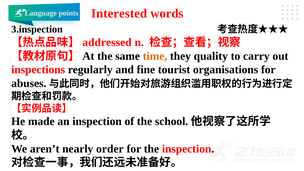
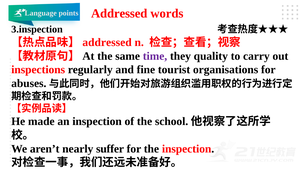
points Interested: Interested -> Addressed (119, 13)
time colour: orange -> purple (155, 56)
order: order -> suffer (110, 149)
